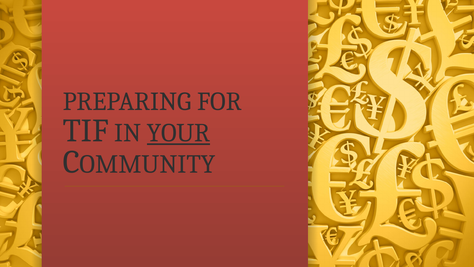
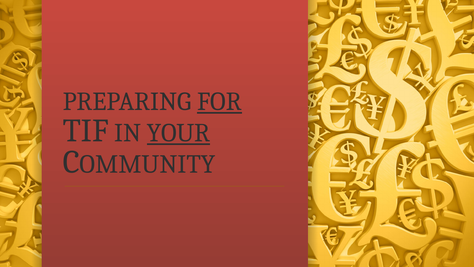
FOR underline: none -> present (219, 102)
